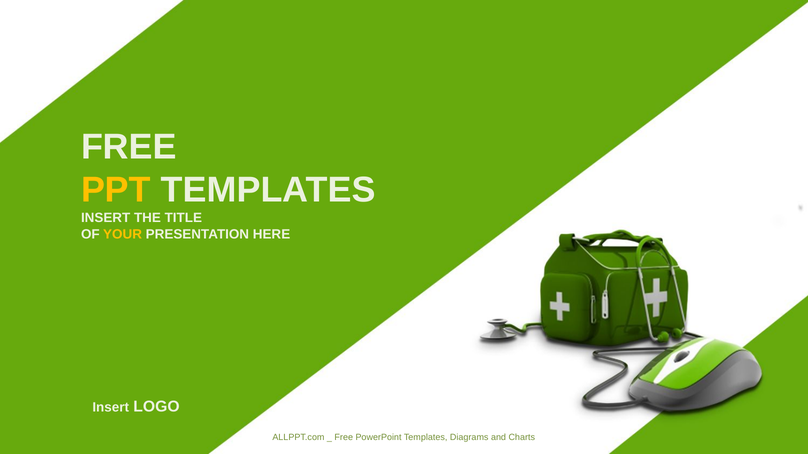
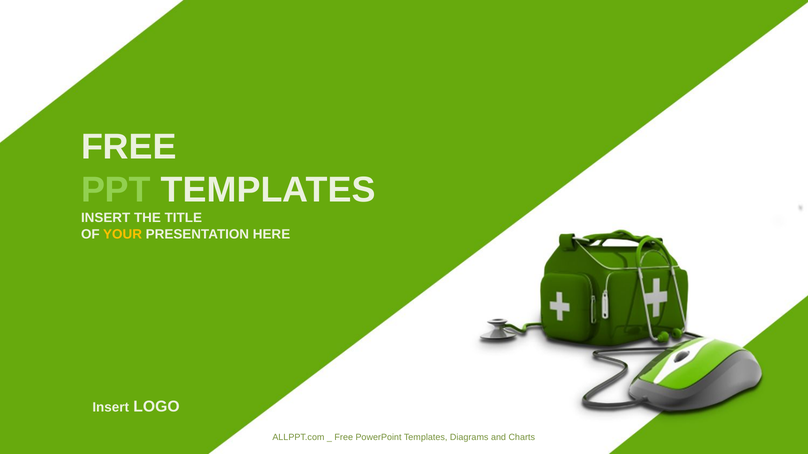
PPT colour: yellow -> light green (116, 190)
